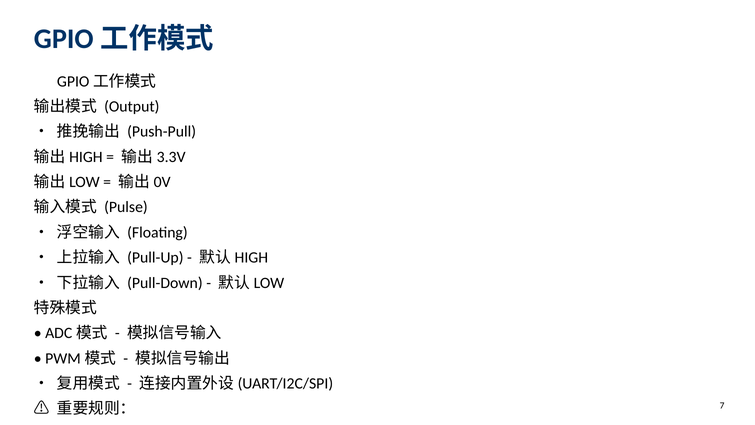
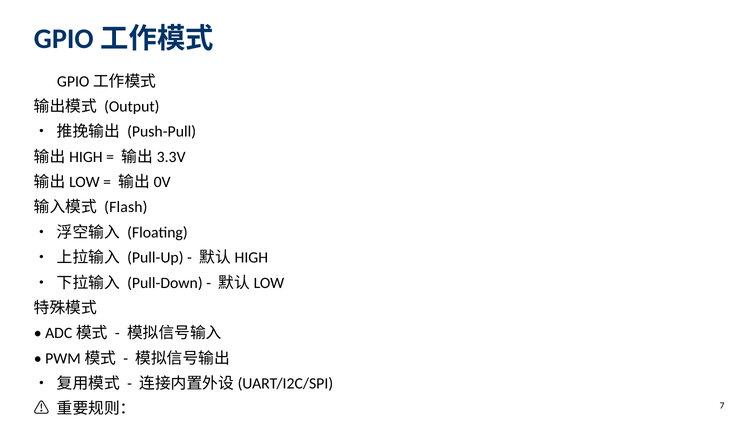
Pulse: Pulse -> Flash (126, 207)
